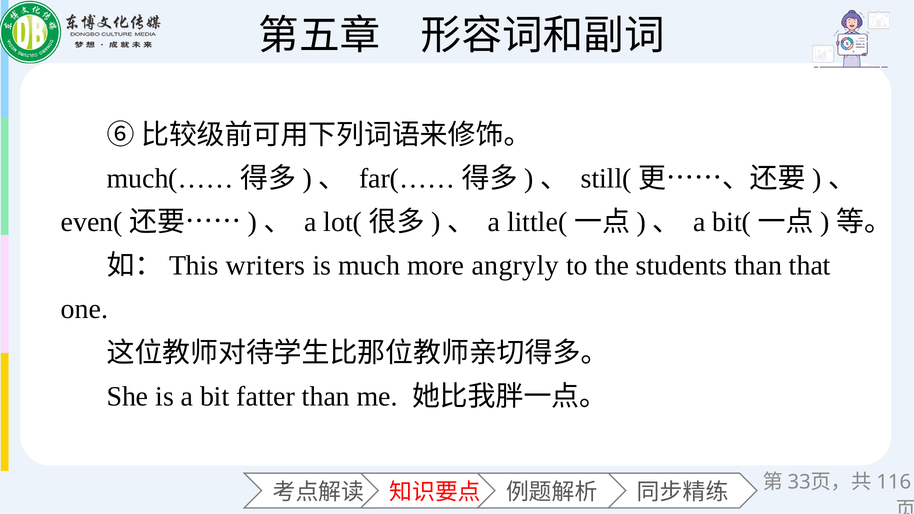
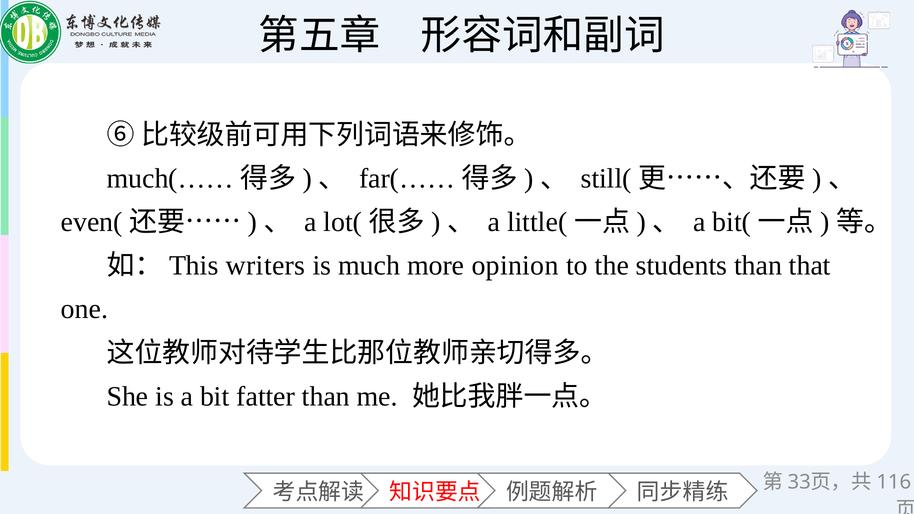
angryly: angryly -> opinion (515, 266)
